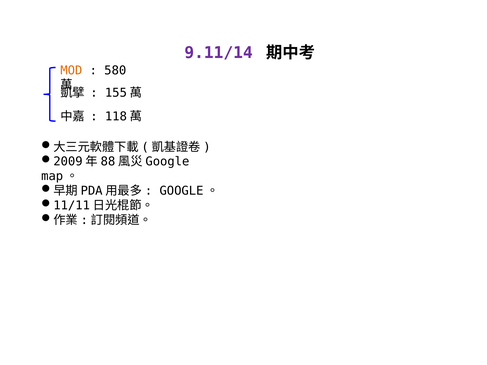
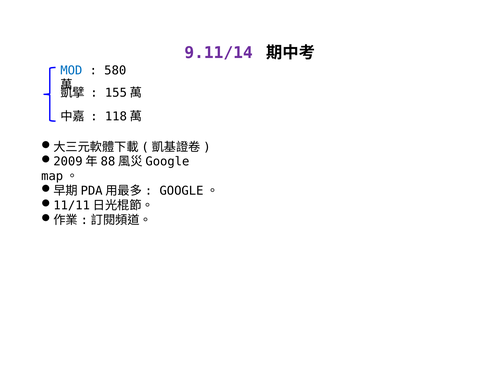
MOD colour: orange -> blue (71, 70)
